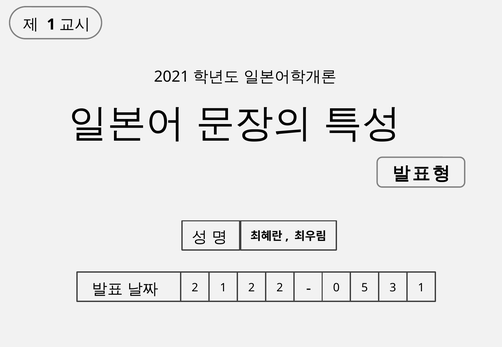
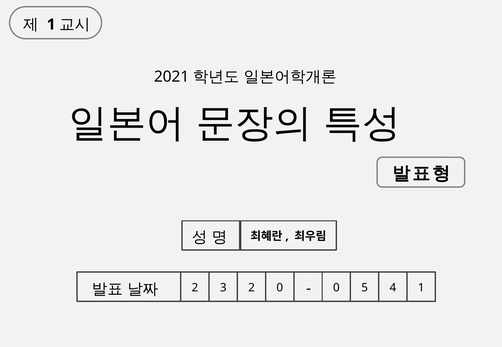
2 1: 1 -> 3 (223, 288)
2 2: 2 -> 0 (280, 288)
3: 3 -> 4 (393, 288)
